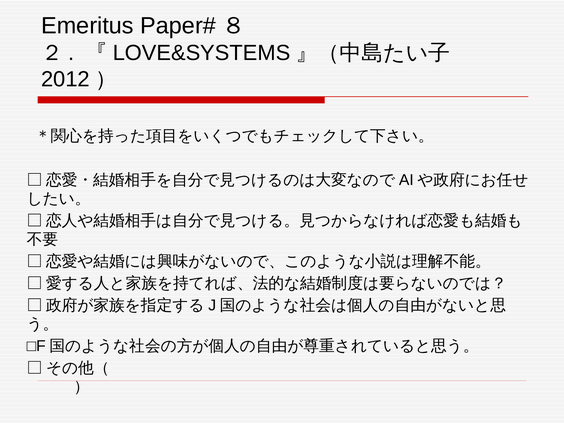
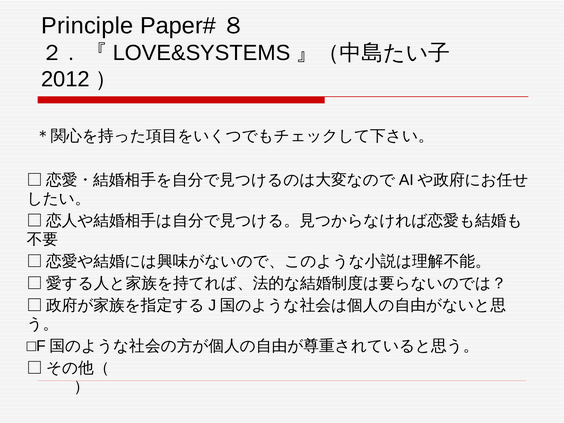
Emeritus: Emeritus -> Principle (87, 26)
